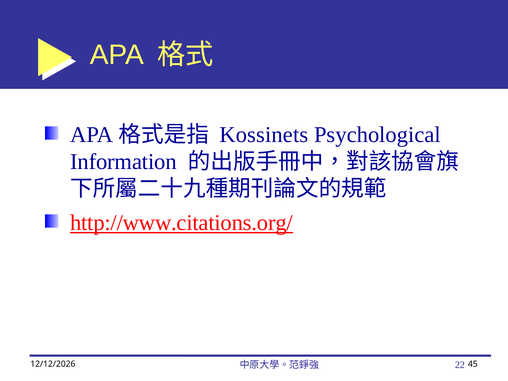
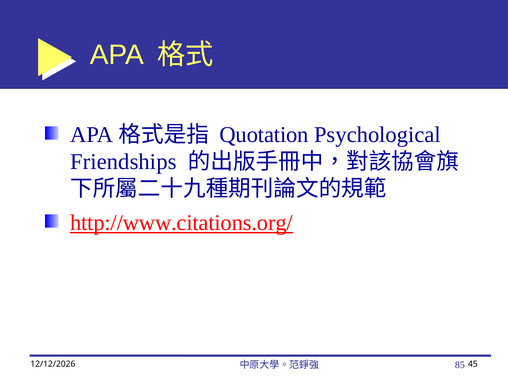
Kossinets: Kossinets -> Quotation (264, 135)
Information: Information -> Friendships (123, 162)
22: 22 -> 85 (460, 365)
